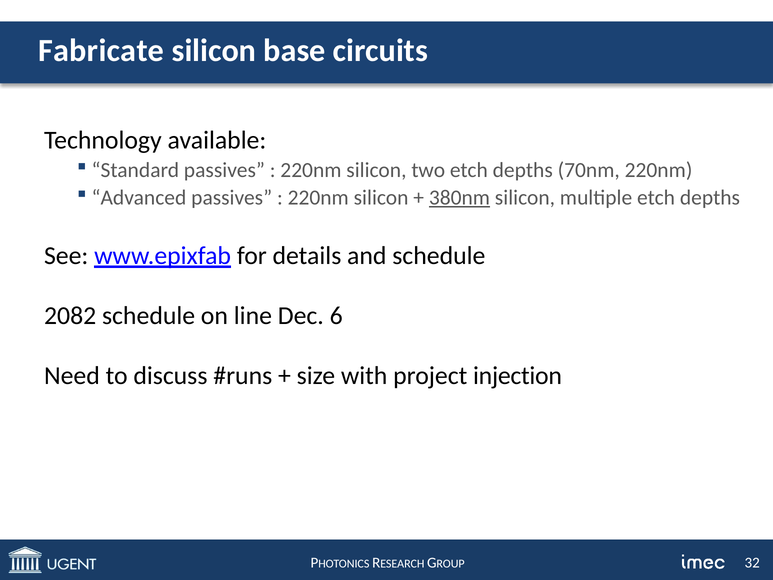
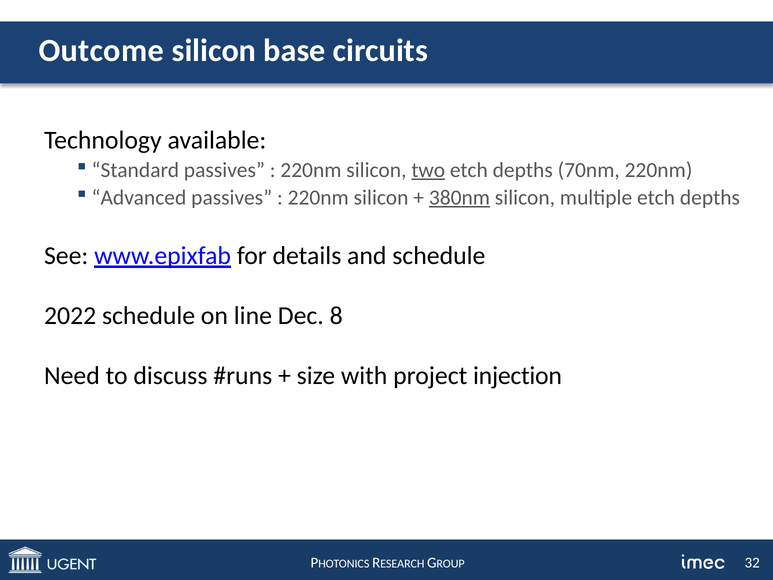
Fabricate: Fabricate -> Outcome (101, 51)
two underline: none -> present (428, 170)
2082: 2082 -> 2022 (70, 316)
6: 6 -> 8 (336, 316)
